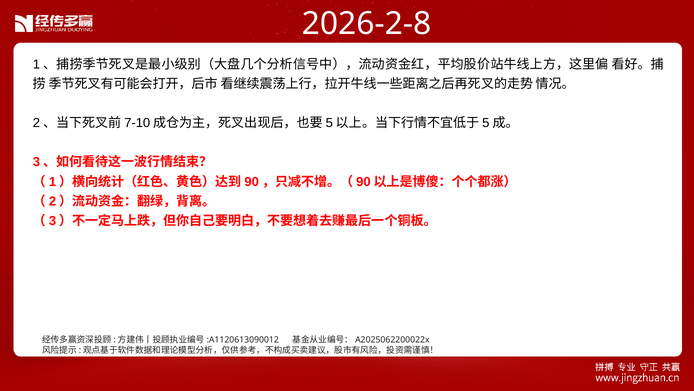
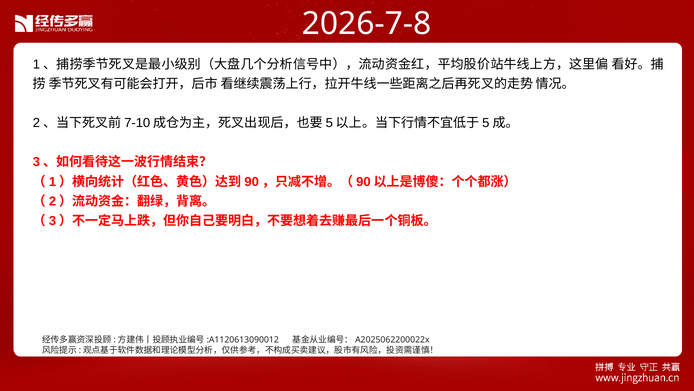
2026-2-8: 2026-2-8 -> 2026-7-8 (367, 24)
